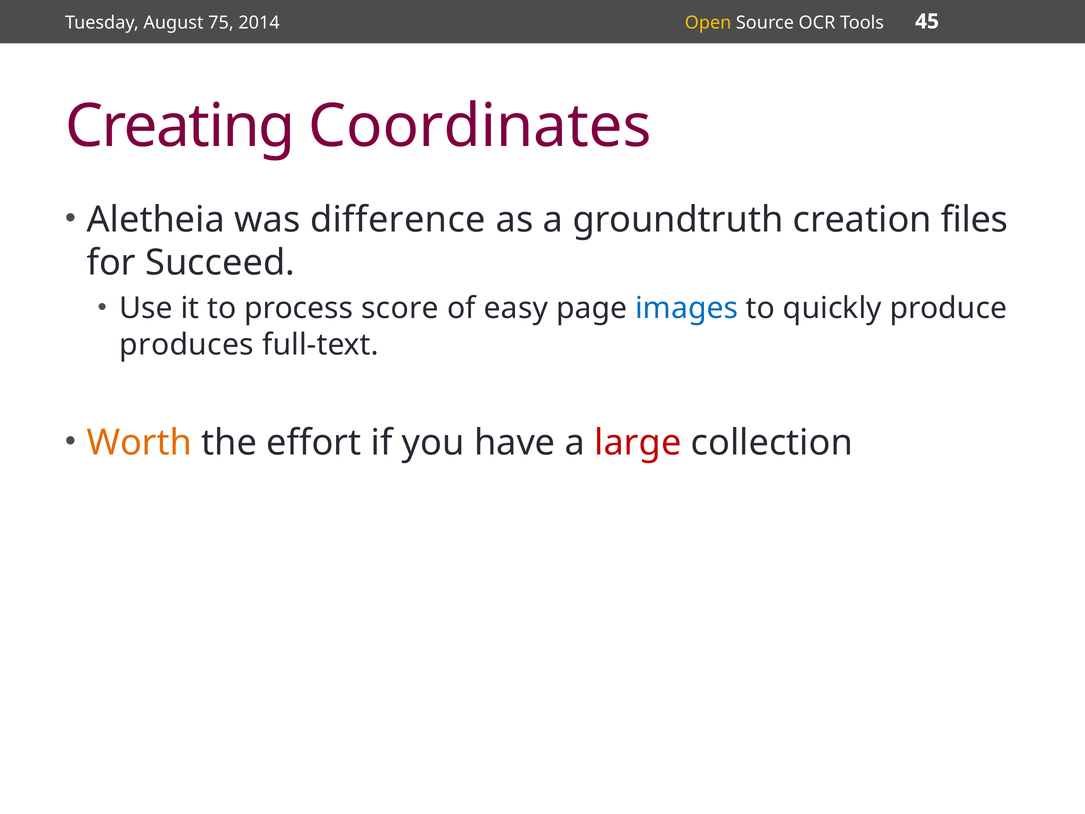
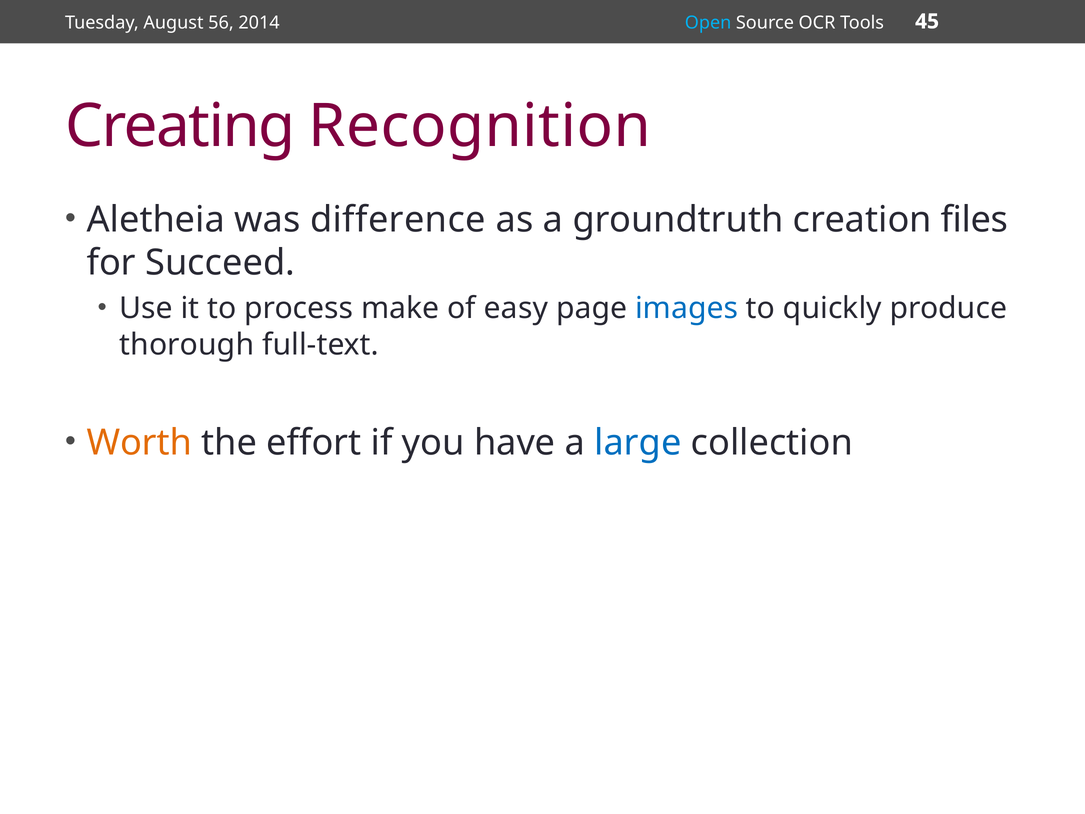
75: 75 -> 56 (221, 23)
Open colour: yellow -> light blue (708, 23)
Coordinates: Coordinates -> Recognition (480, 126)
score: score -> make (400, 308)
produces: produces -> thorough (187, 345)
large colour: red -> blue (638, 443)
